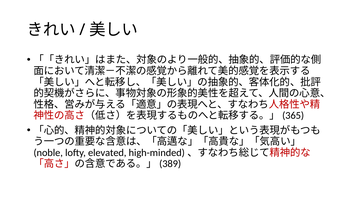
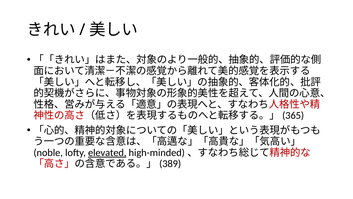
elevated underline: none -> present (107, 152)
